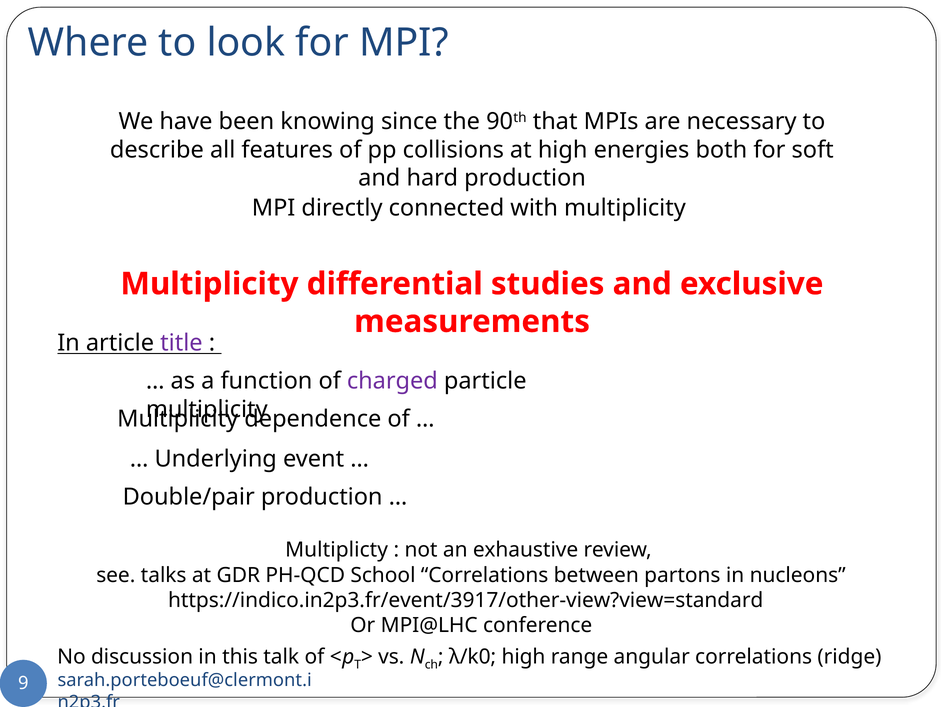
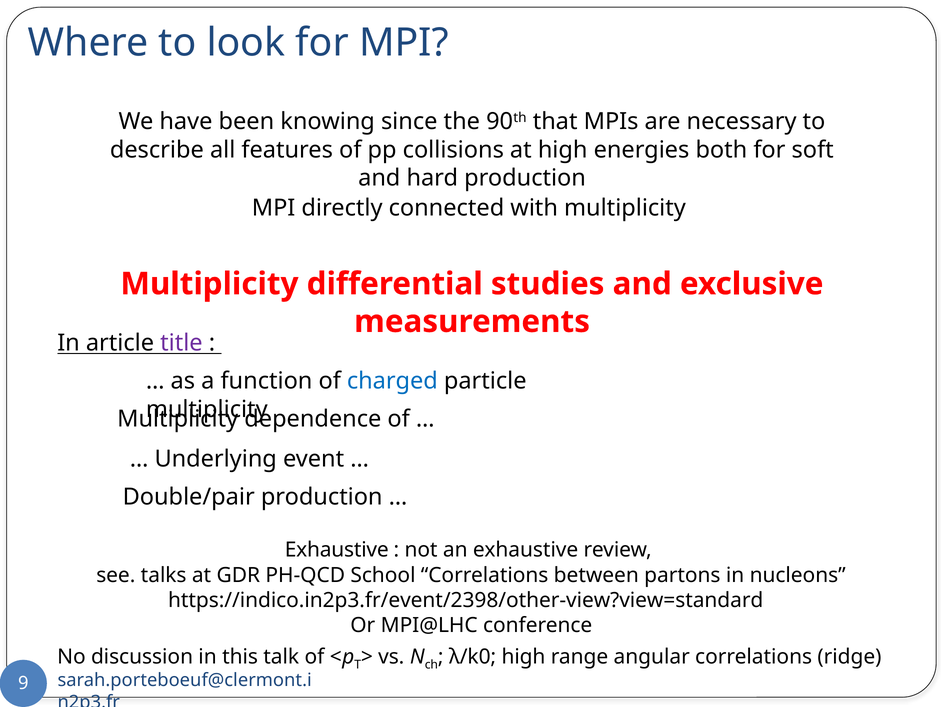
charged colour: purple -> blue (392, 381)
Multiplicty: Multiplicty -> Exhaustive (337, 550)
https://indico.in2p3.fr/event/3917/other-view?view=standard: https://indico.in2p3.fr/event/3917/other-view?view=standard -> https://indico.in2p3.fr/event/2398/other-view?view=standard (466, 601)
